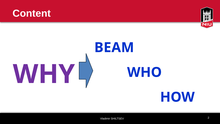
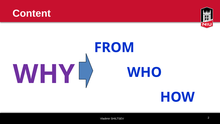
BEAM: BEAM -> FROM (114, 47)
